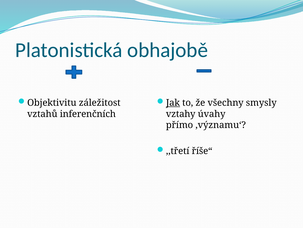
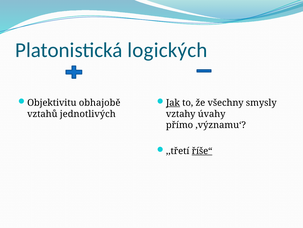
obhajobě: obhajobě -> logických (167, 50)
záležitost: záležitost -> obhajobě (100, 102)
inferenčních: inferenčních -> jednotlivých (88, 114)
říše“ underline: none -> present (202, 151)
